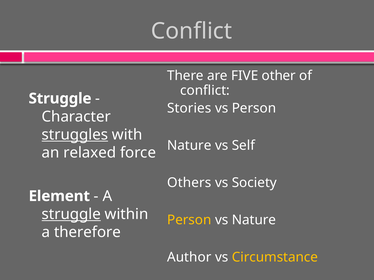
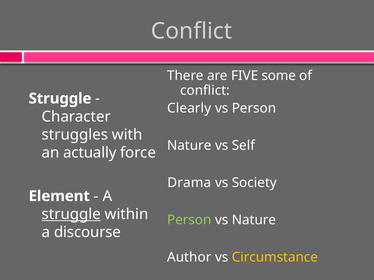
other: other -> some (279, 76)
Stories: Stories -> Clearly (189, 108)
struggles underline: present -> none (75, 135)
relaxed: relaxed -> actually (90, 153)
Others: Others -> Drama (189, 183)
Person colour: yellow -> light green (189, 220)
therefore: therefore -> discourse (88, 233)
